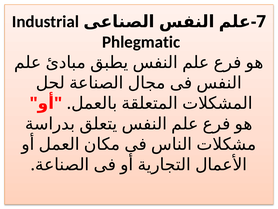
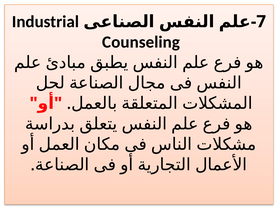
Phlegmatic: Phlegmatic -> Counseling (141, 42)
